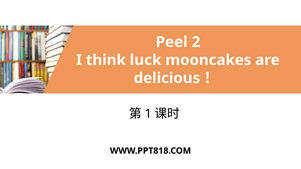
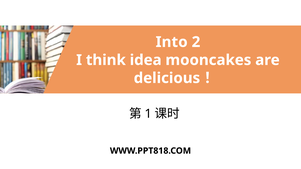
Peel: Peel -> Into (172, 42)
luck: luck -> idea (146, 60)
